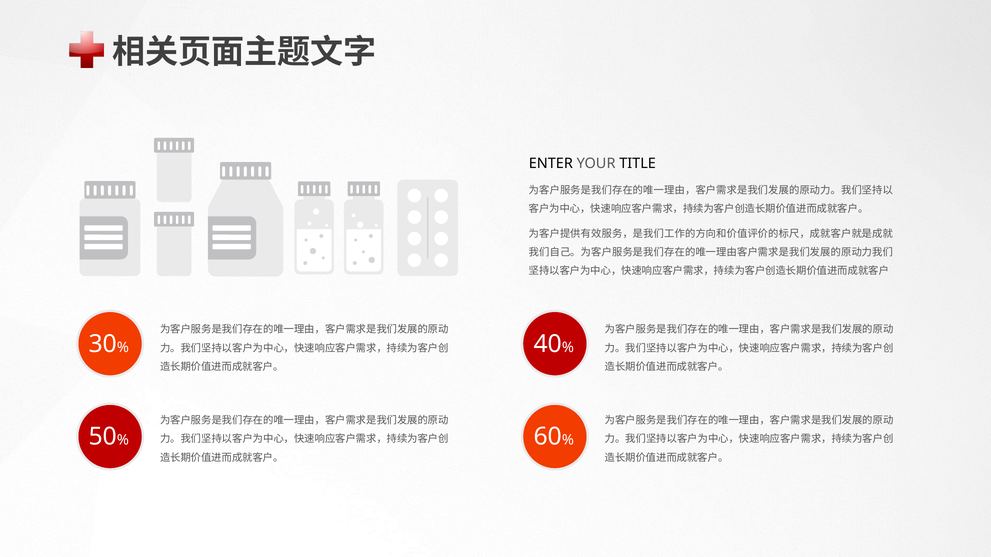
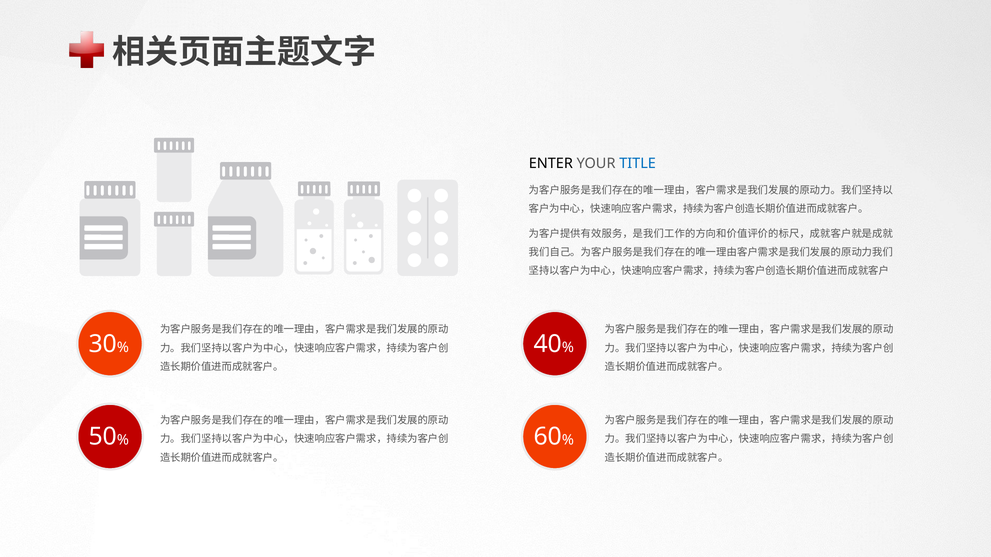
TITLE colour: black -> blue (638, 164)
